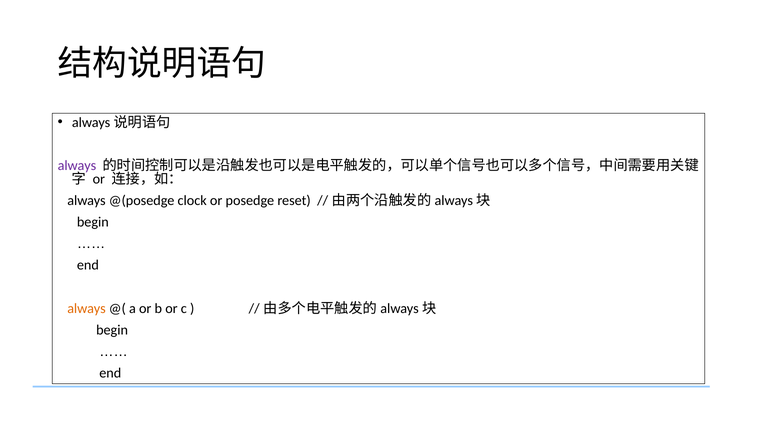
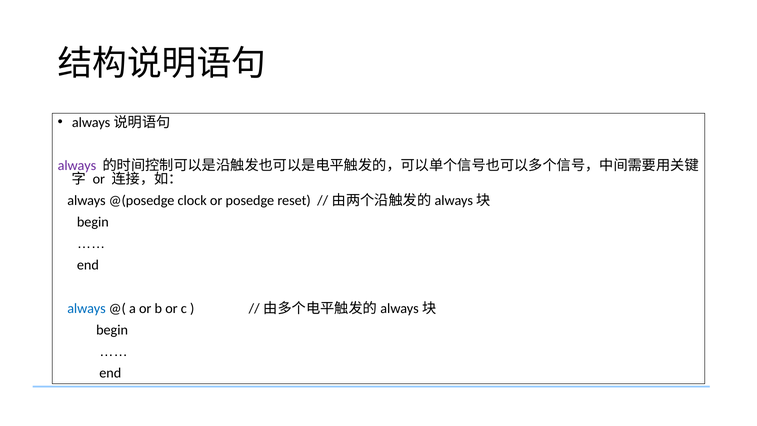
always colour: orange -> blue (87, 308)
